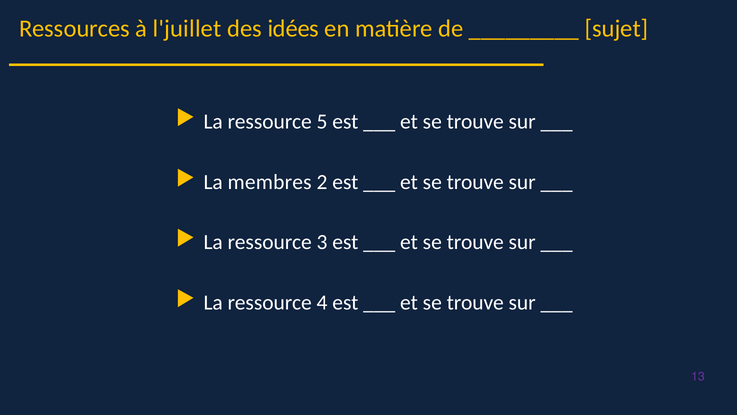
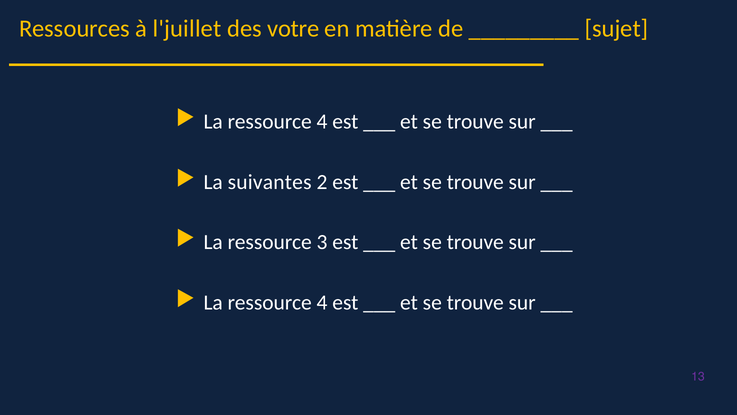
idées: idées -> votre (293, 28)
5: 5 -> 4 (322, 121)
membres: membres -> suivantes (270, 182)
